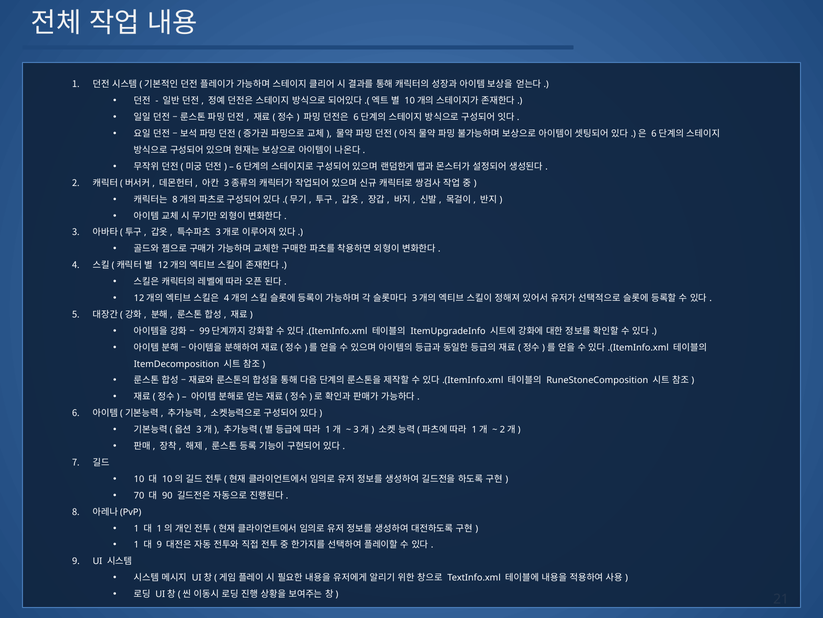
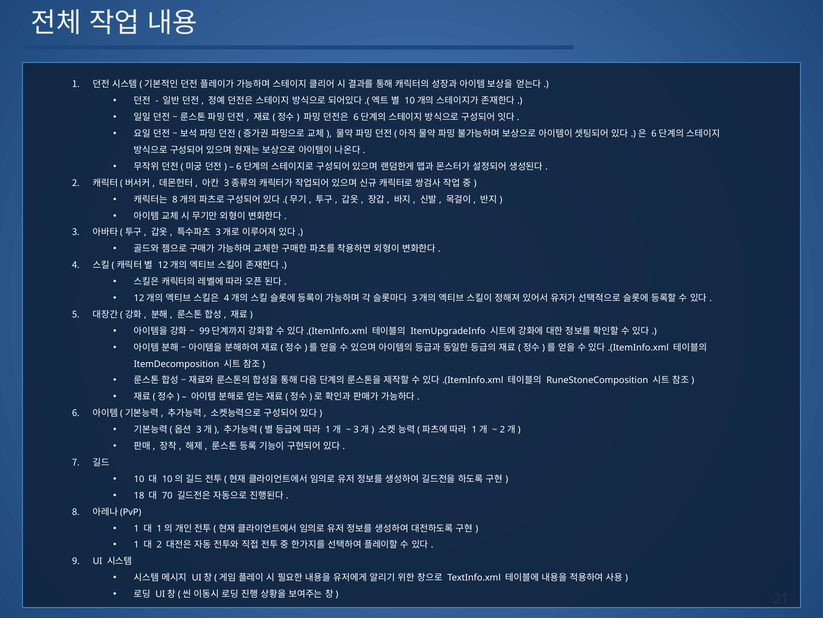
70: 70 -> 18 (139, 495)
90: 90 -> 70 (167, 495)
9: 9 -> 2 (159, 544)
